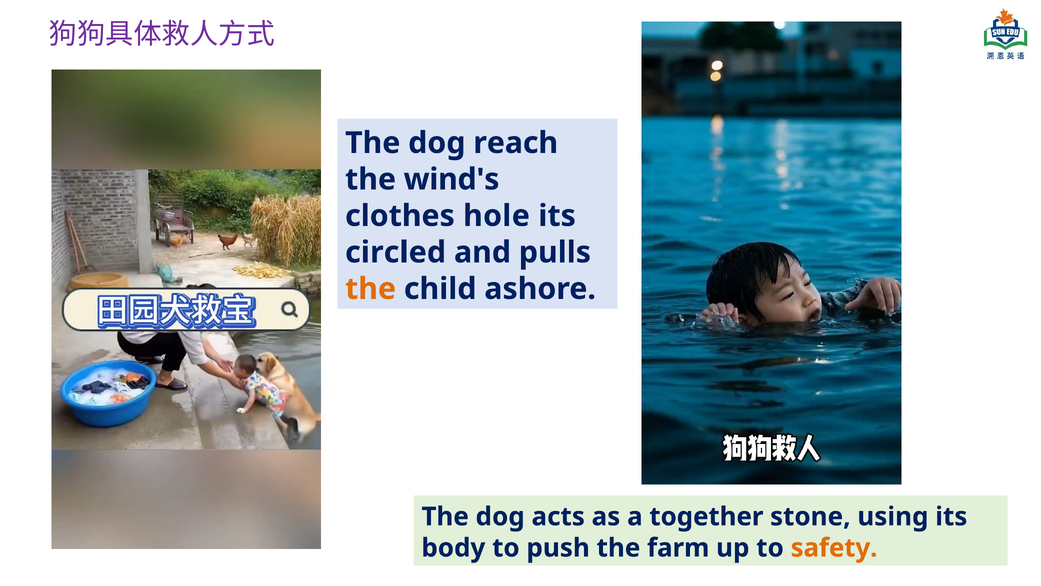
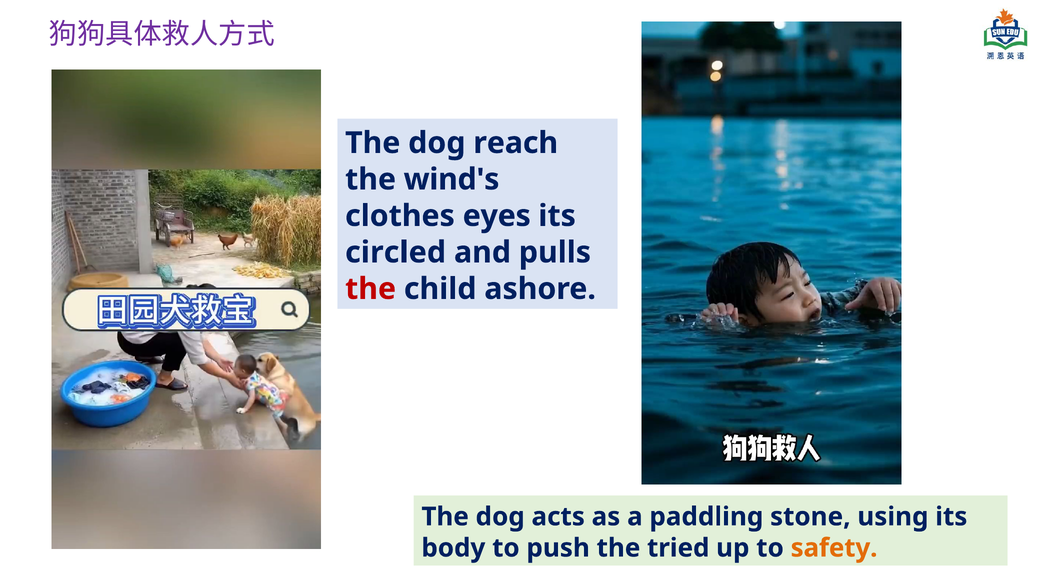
hole: hole -> eyes (497, 216)
the colour: orange -> red (371, 289)
together: together -> paddling (706, 516)
farm: farm -> tried (678, 548)
